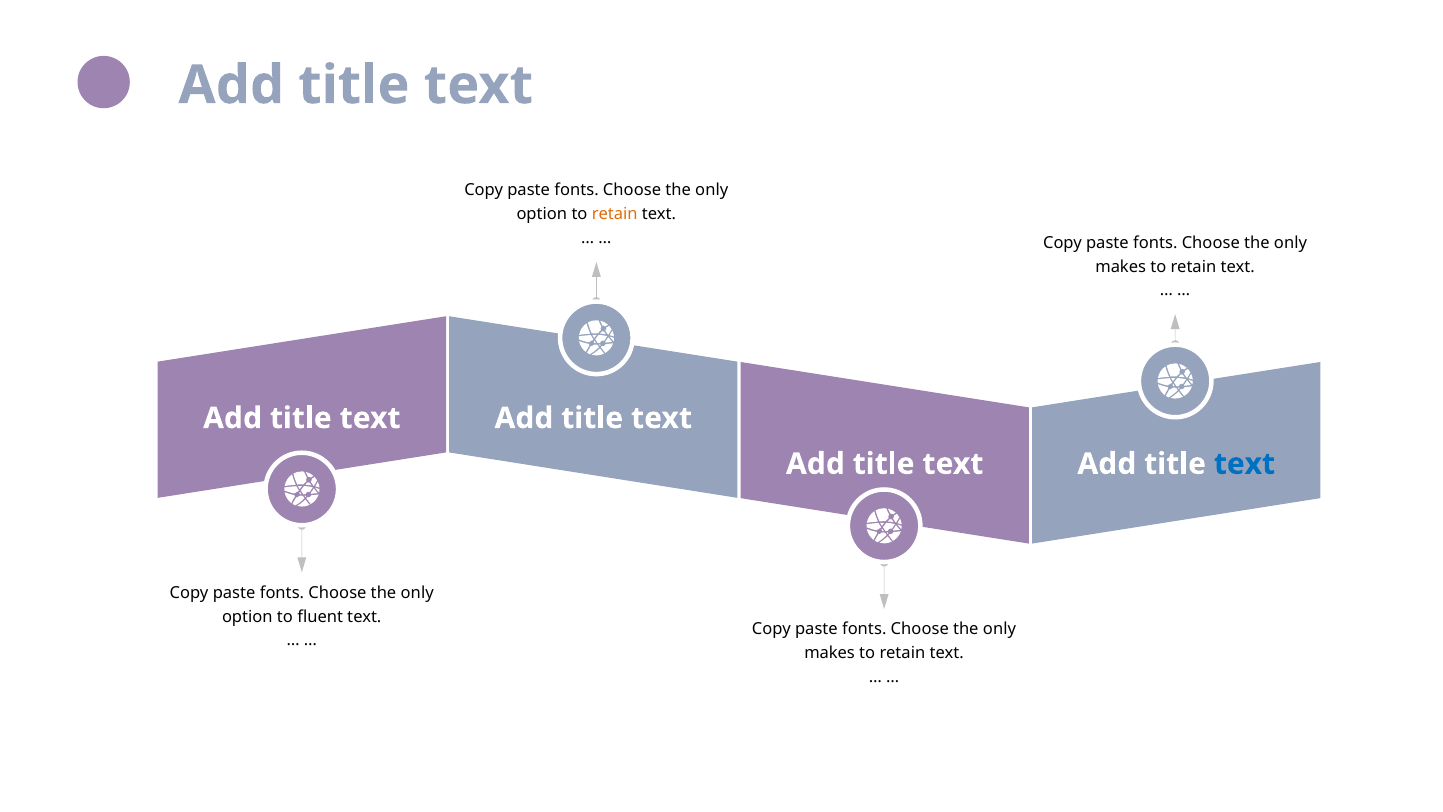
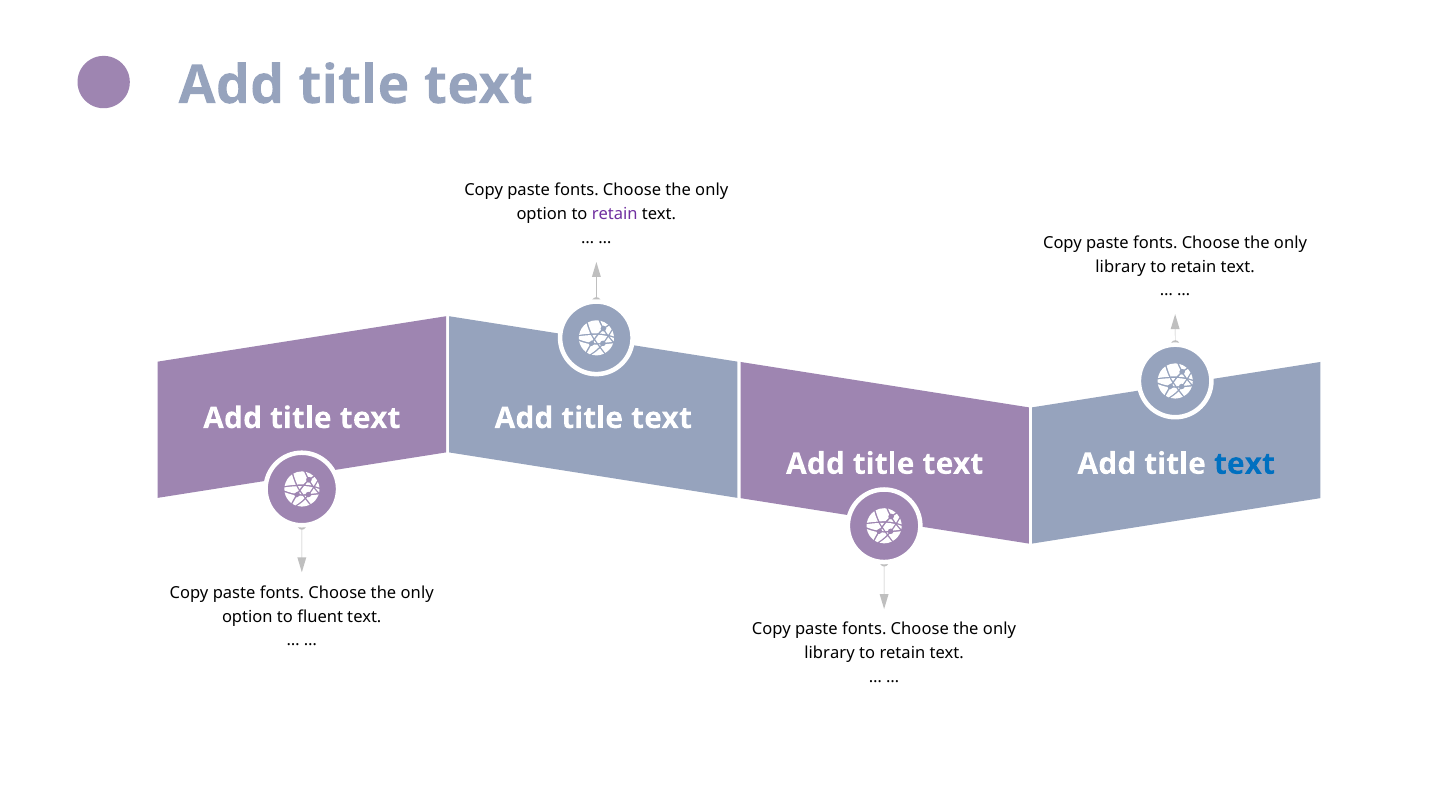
retain colour: orange -> purple (615, 214)
makes: makes -> library (1121, 266)
makes: makes -> library (830, 653)
